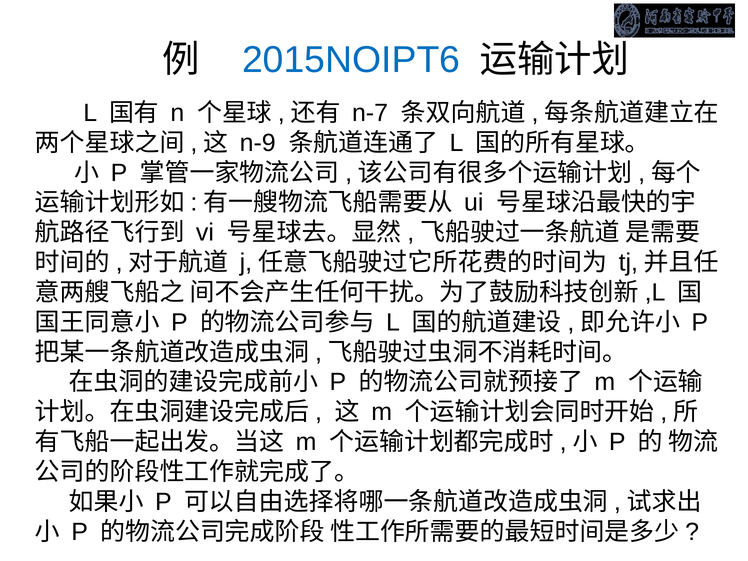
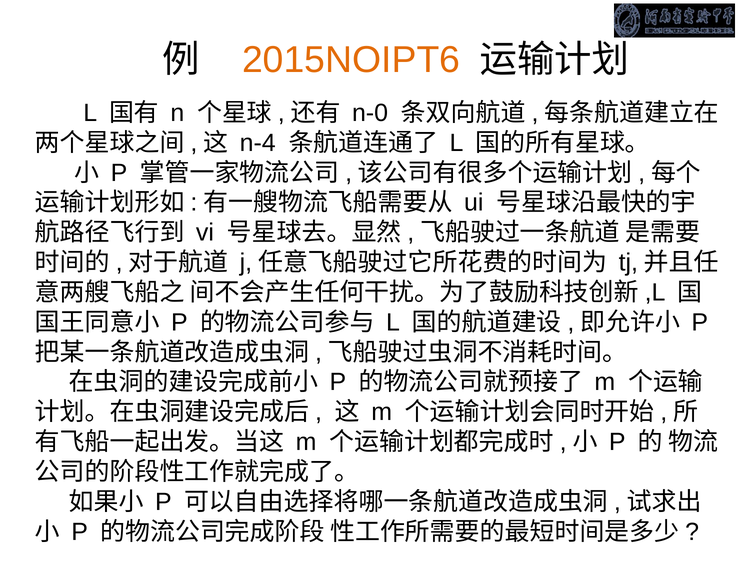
2015NOIPT6 colour: blue -> orange (351, 60)
n-7: n-7 -> n-0 (370, 113)
n-9: n-9 -> n-4 (258, 143)
